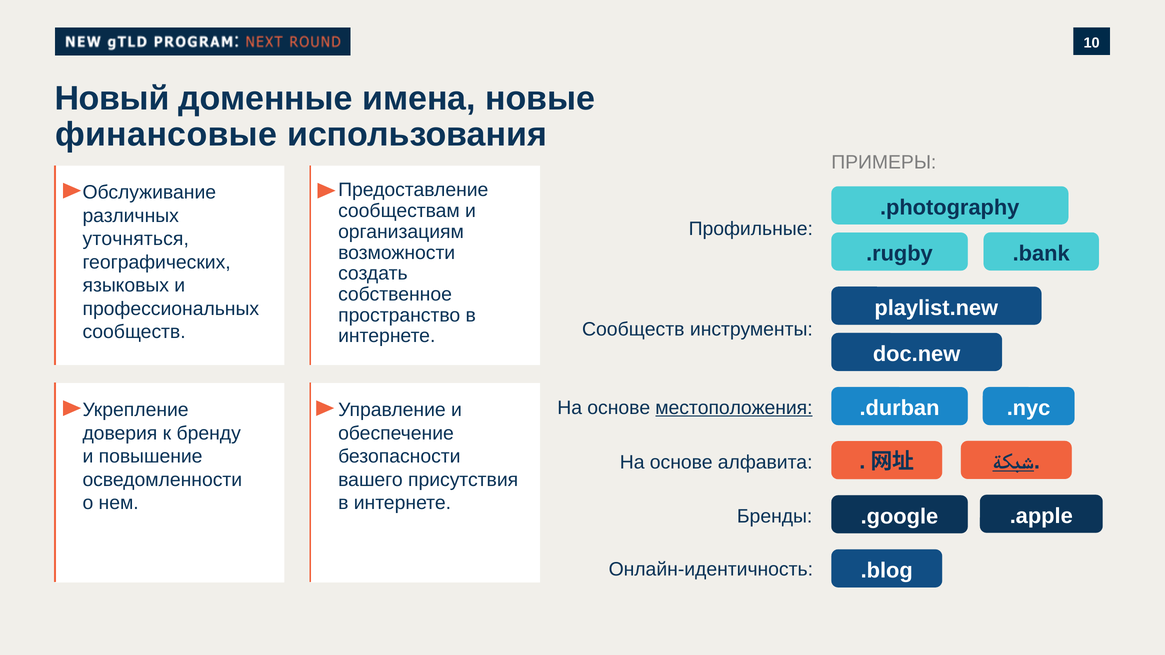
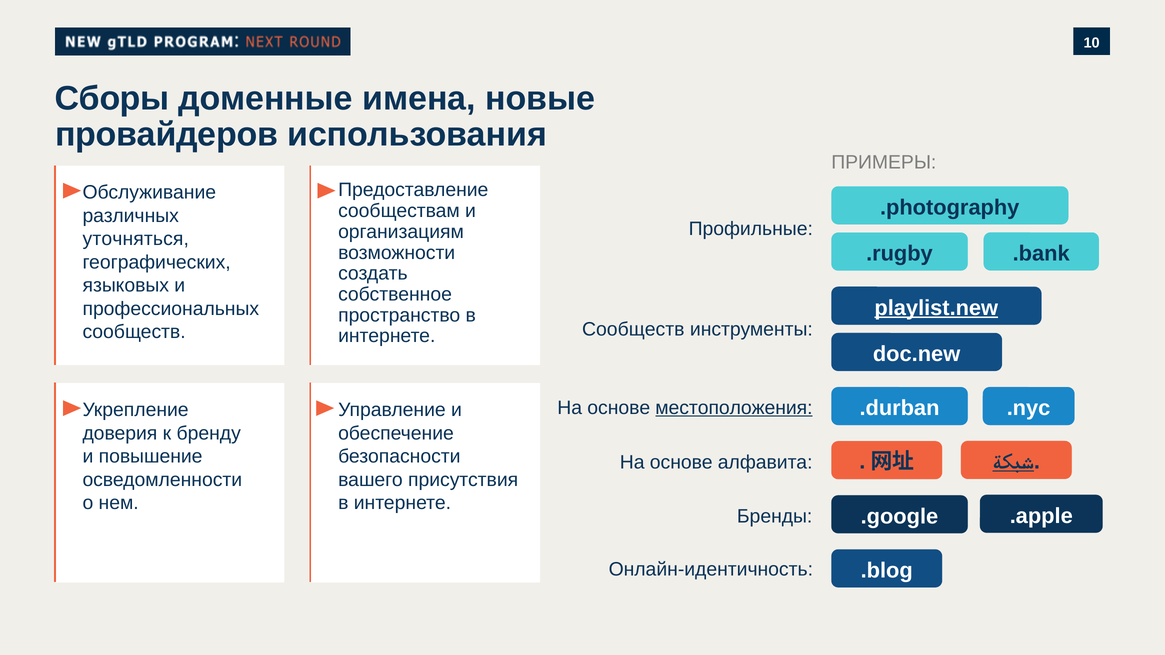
Новый: Новый -> Сборы (112, 99)
финансовые: финансовые -> провайдеров (166, 135)
playlist.new underline: none -> present (936, 308)
